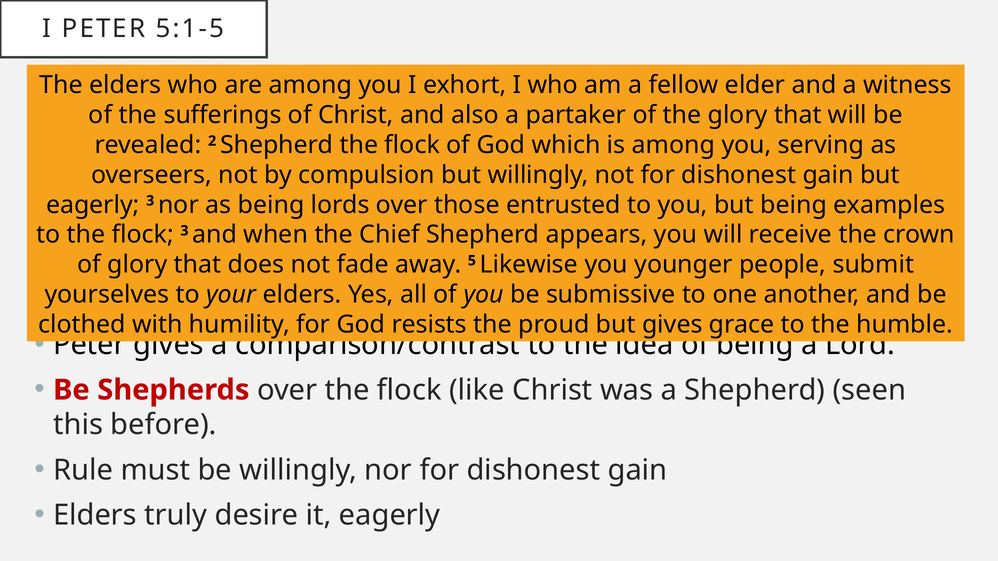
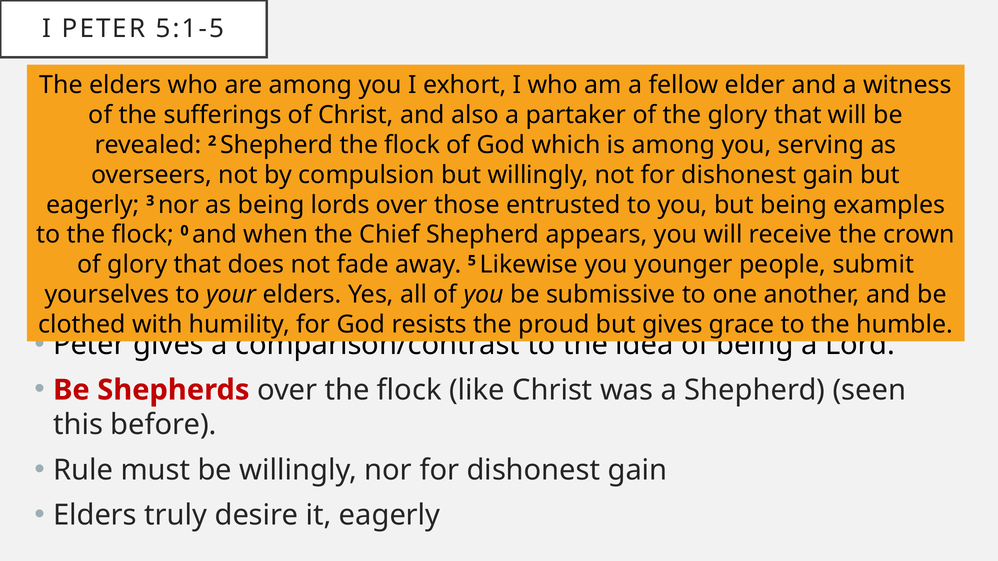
flock 3: 3 -> 0 (184, 231)
